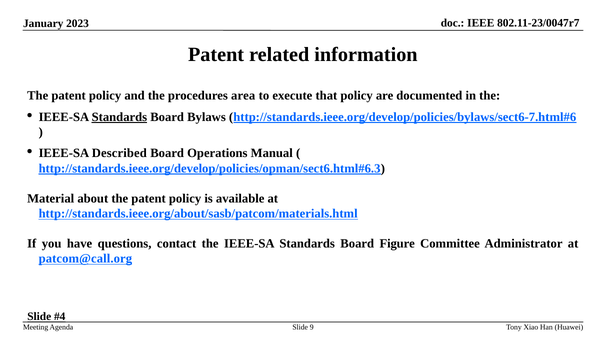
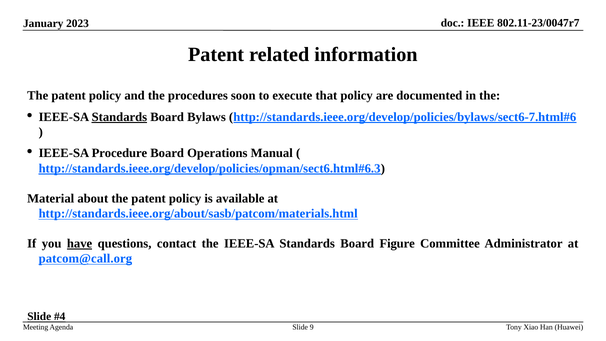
area: area -> soon (243, 96)
Described: Described -> Procedure (119, 153)
have underline: none -> present (80, 244)
